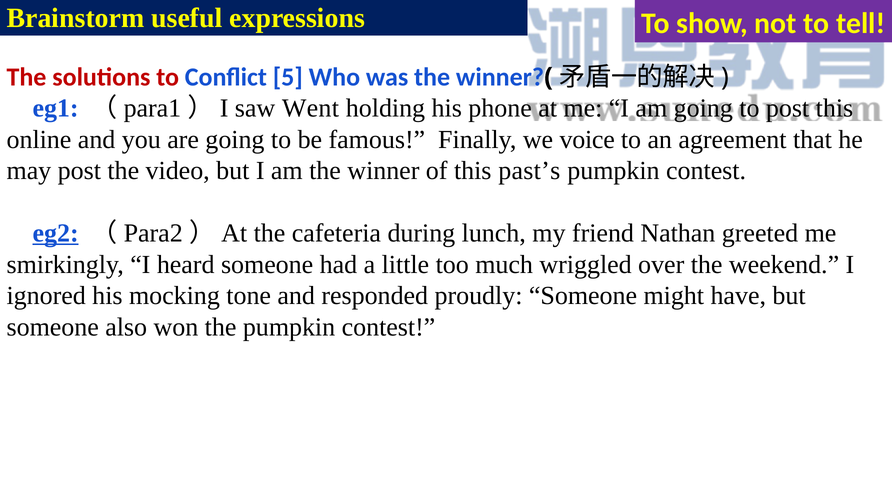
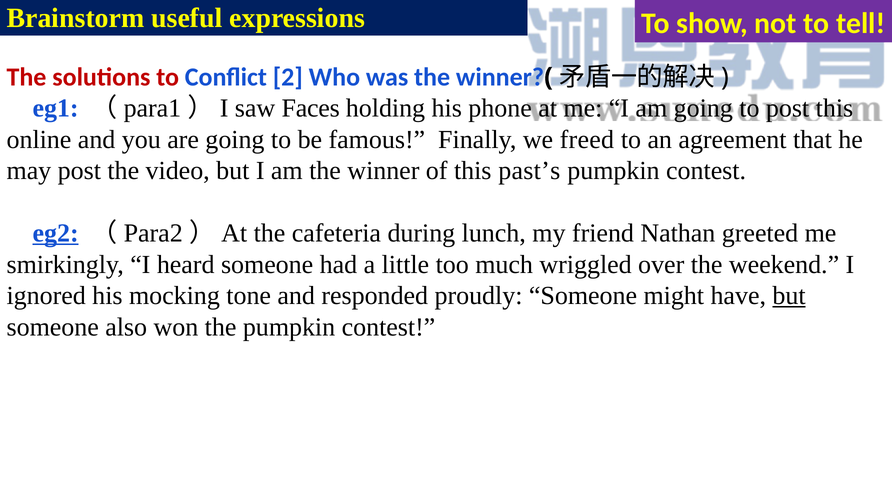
5: 5 -> 2 (288, 77)
Went: Went -> Faces (311, 108)
voice: voice -> freed (587, 139)
but underline: none -> present (789, 296)
